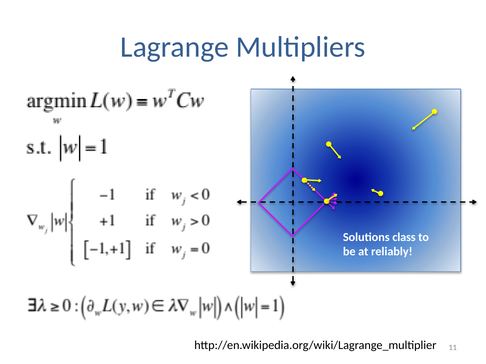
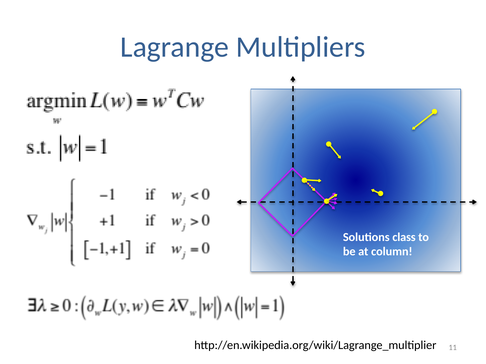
reliably: reliably -> column (392, 252)
